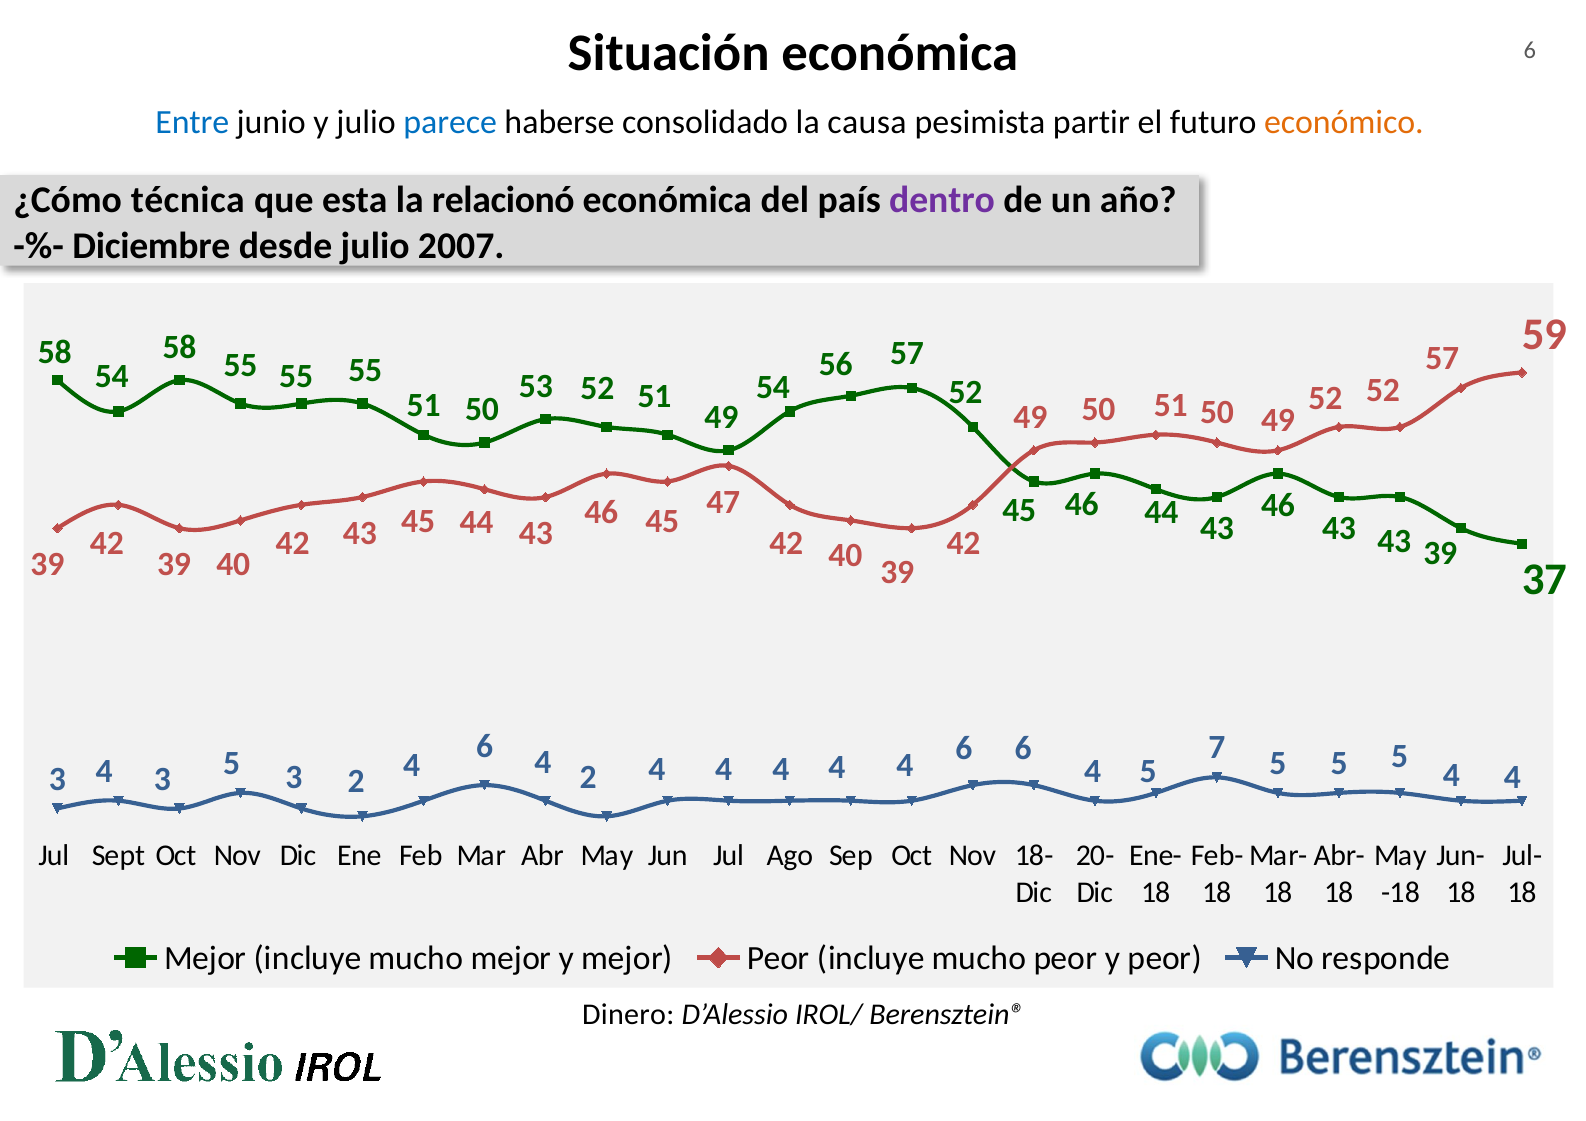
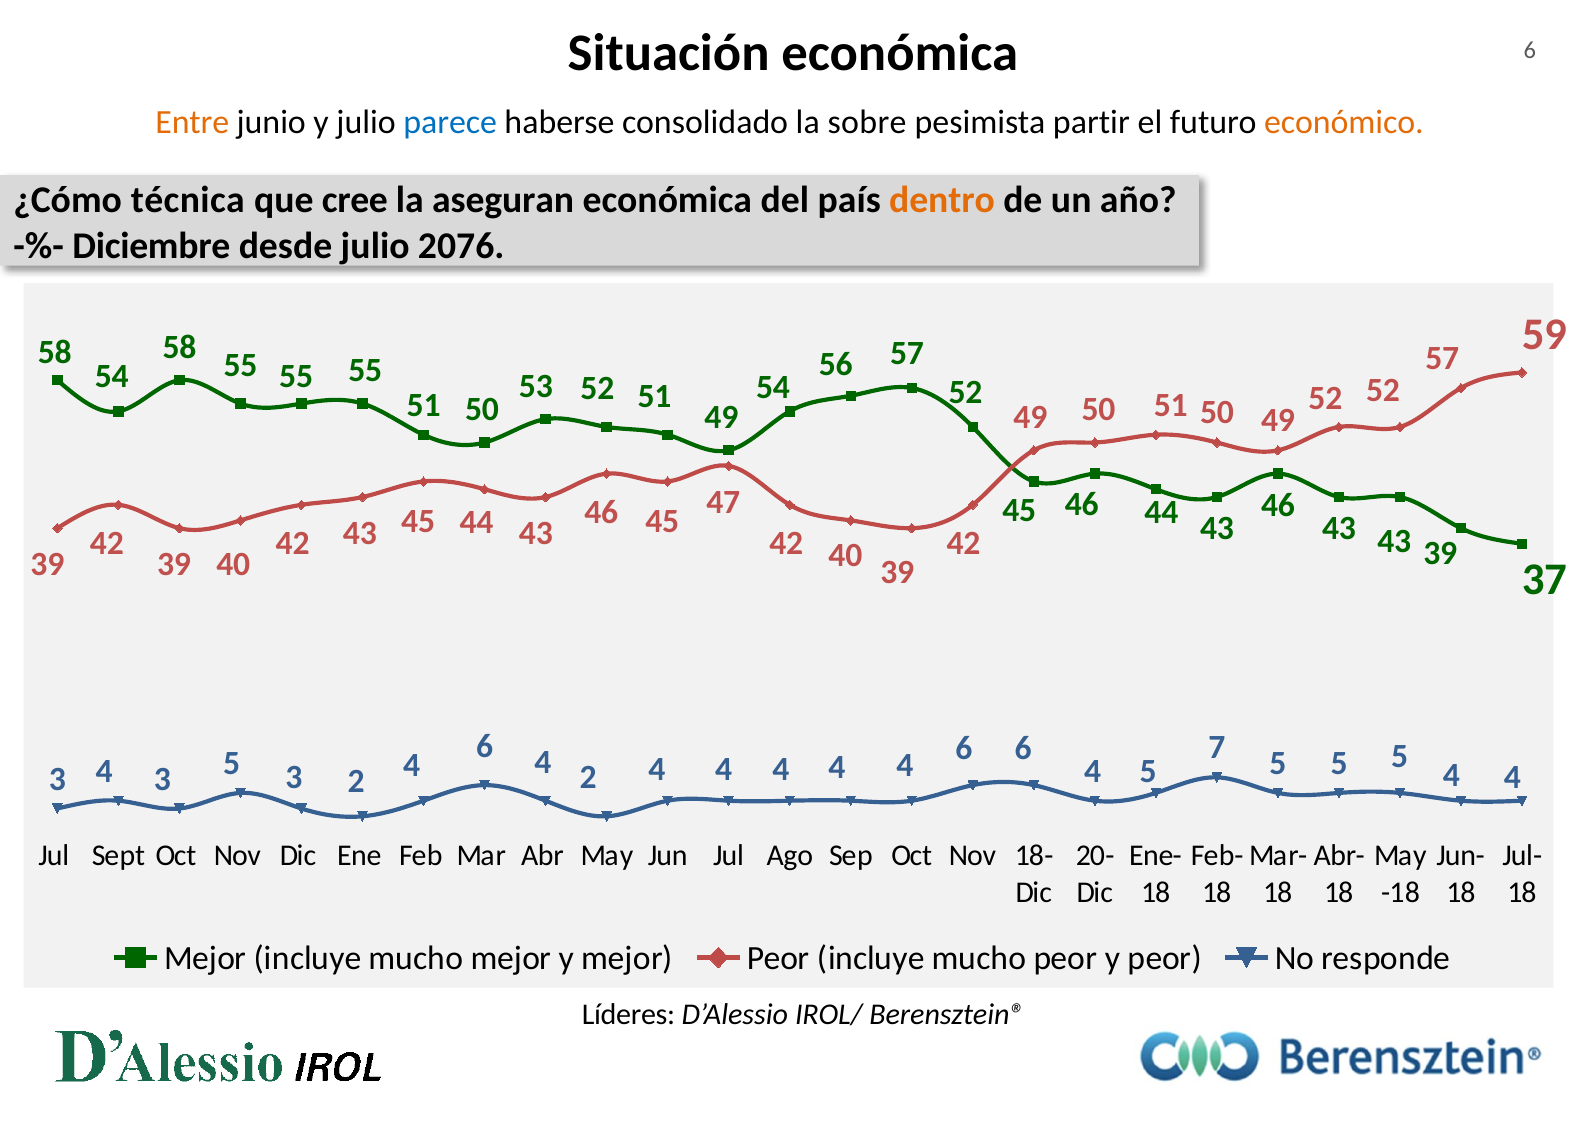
Entre colour: blue -> orange (192, 123)
causa: causa -> sobre (867, 123)
esta: esta -> cree (355, 200)
relacionó: relacionó -> aseguran (503, 200)
dentro colour: purple -> orange (942, 200)
2007: 2007 -> 2076 (461, 246)
Dinero: Dinero -> Líderes (629, 1015)
